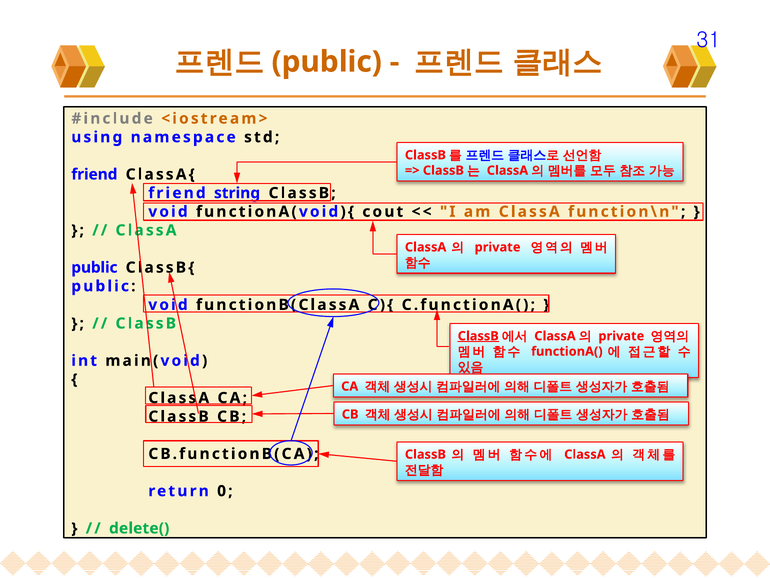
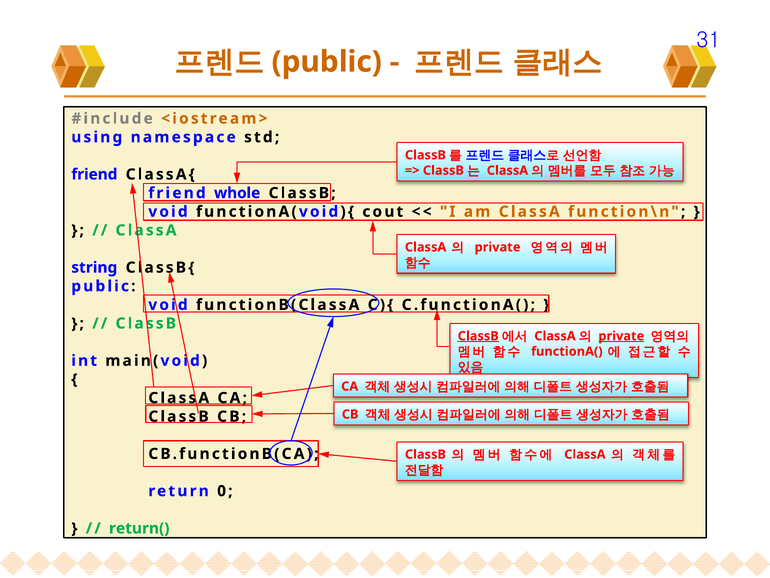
string: string -> whole (237, 193)
public: public -> string (94, 267)
private underline: none -> present (621, 336)
delete(: delete( -> return( (139, 528)
